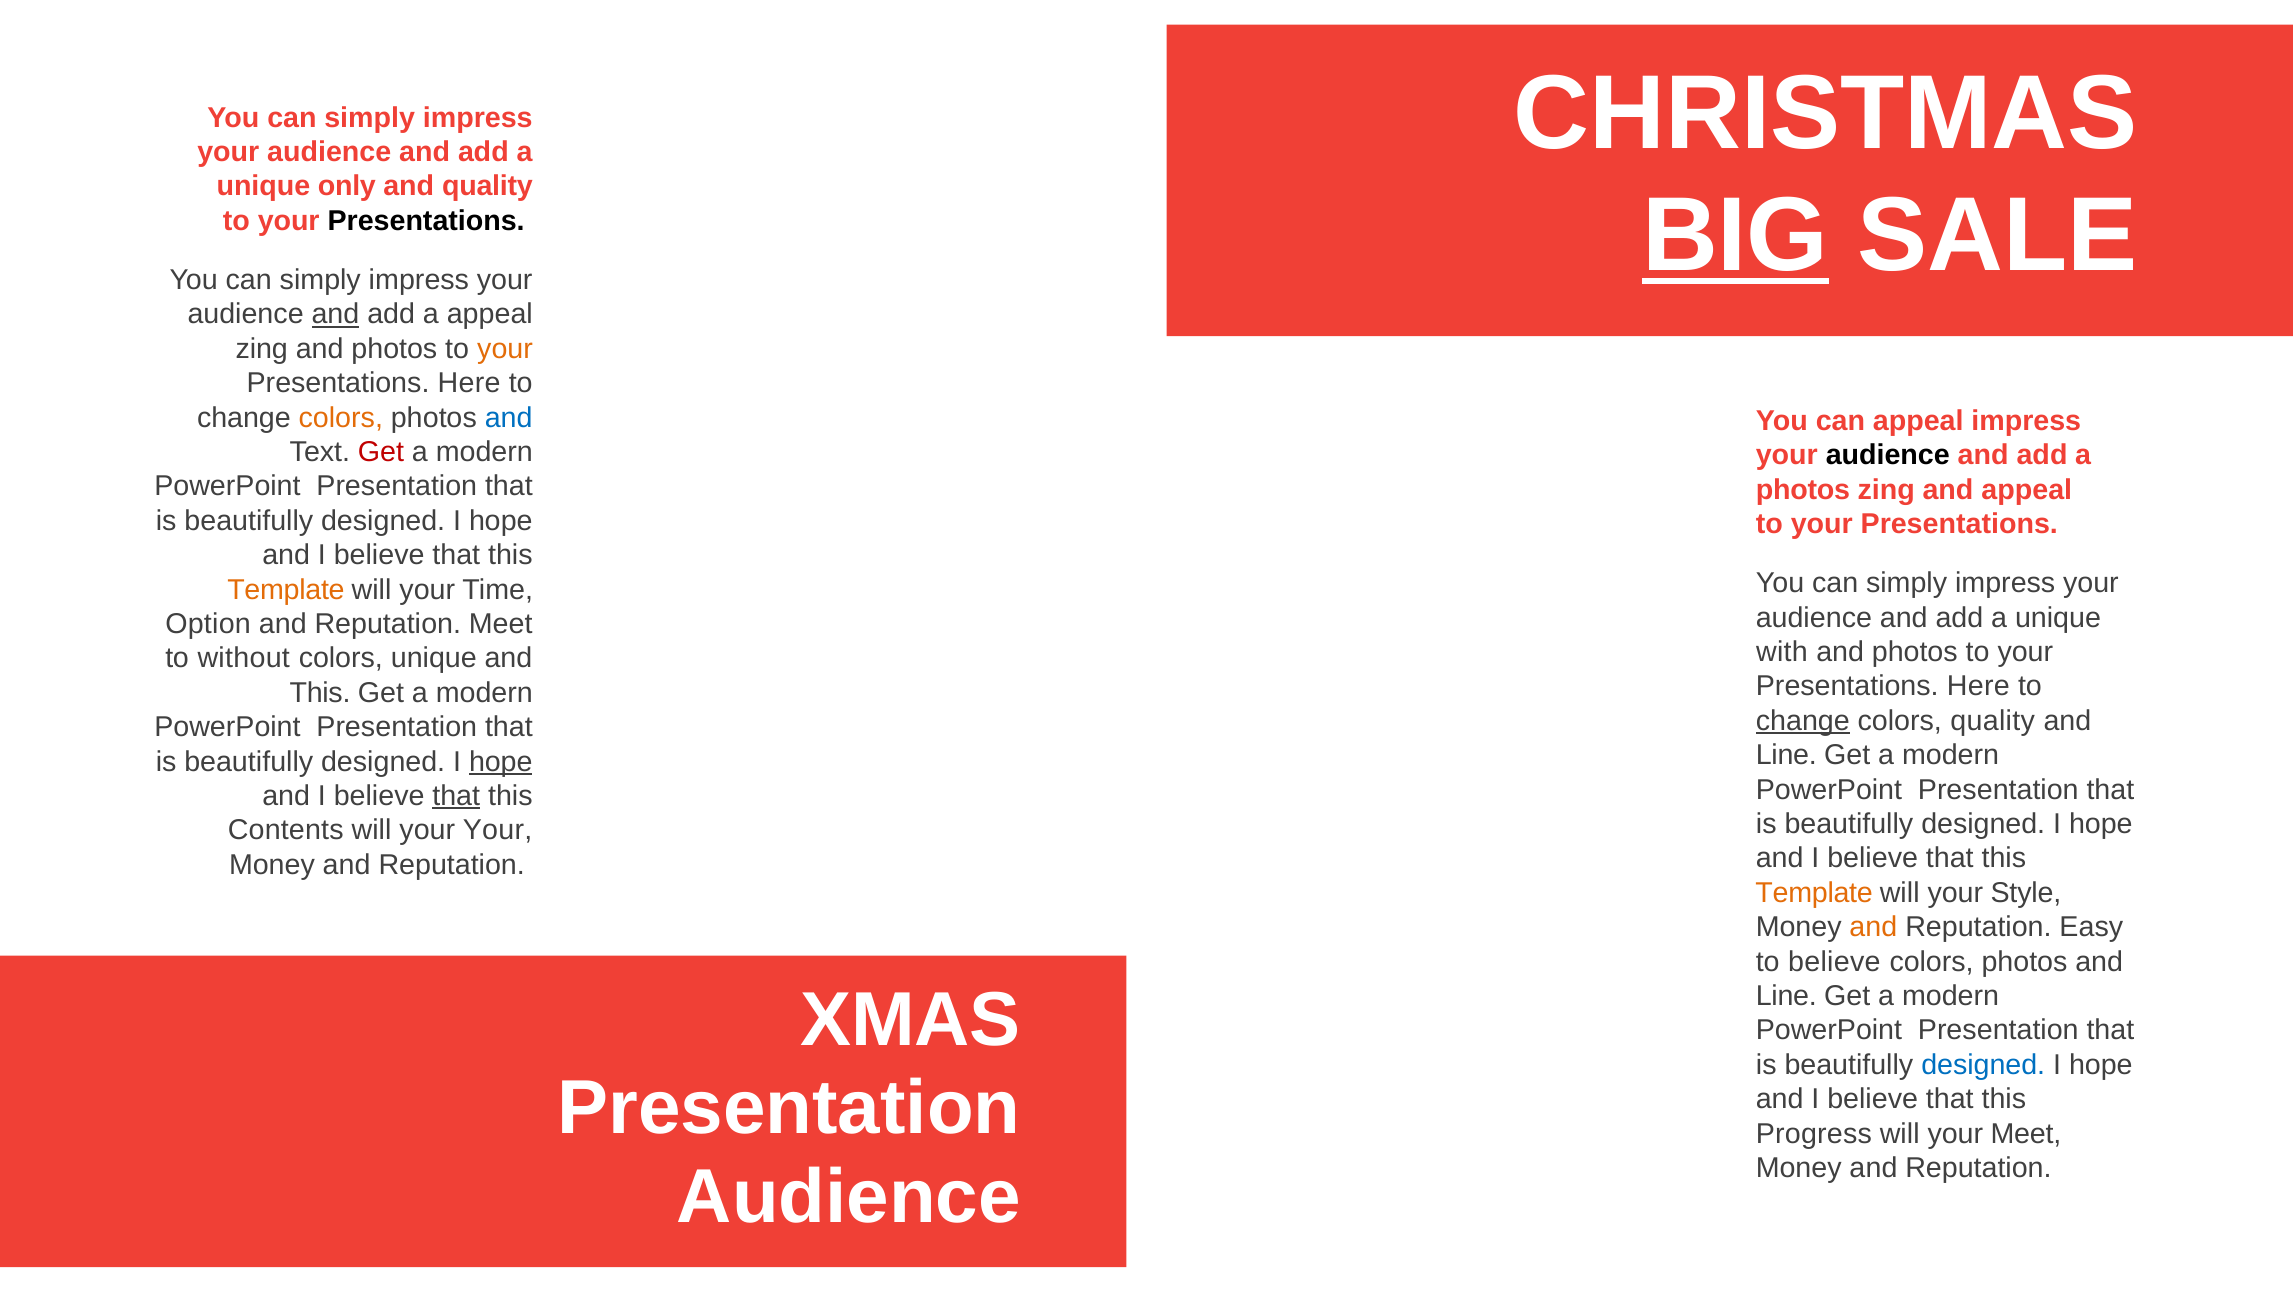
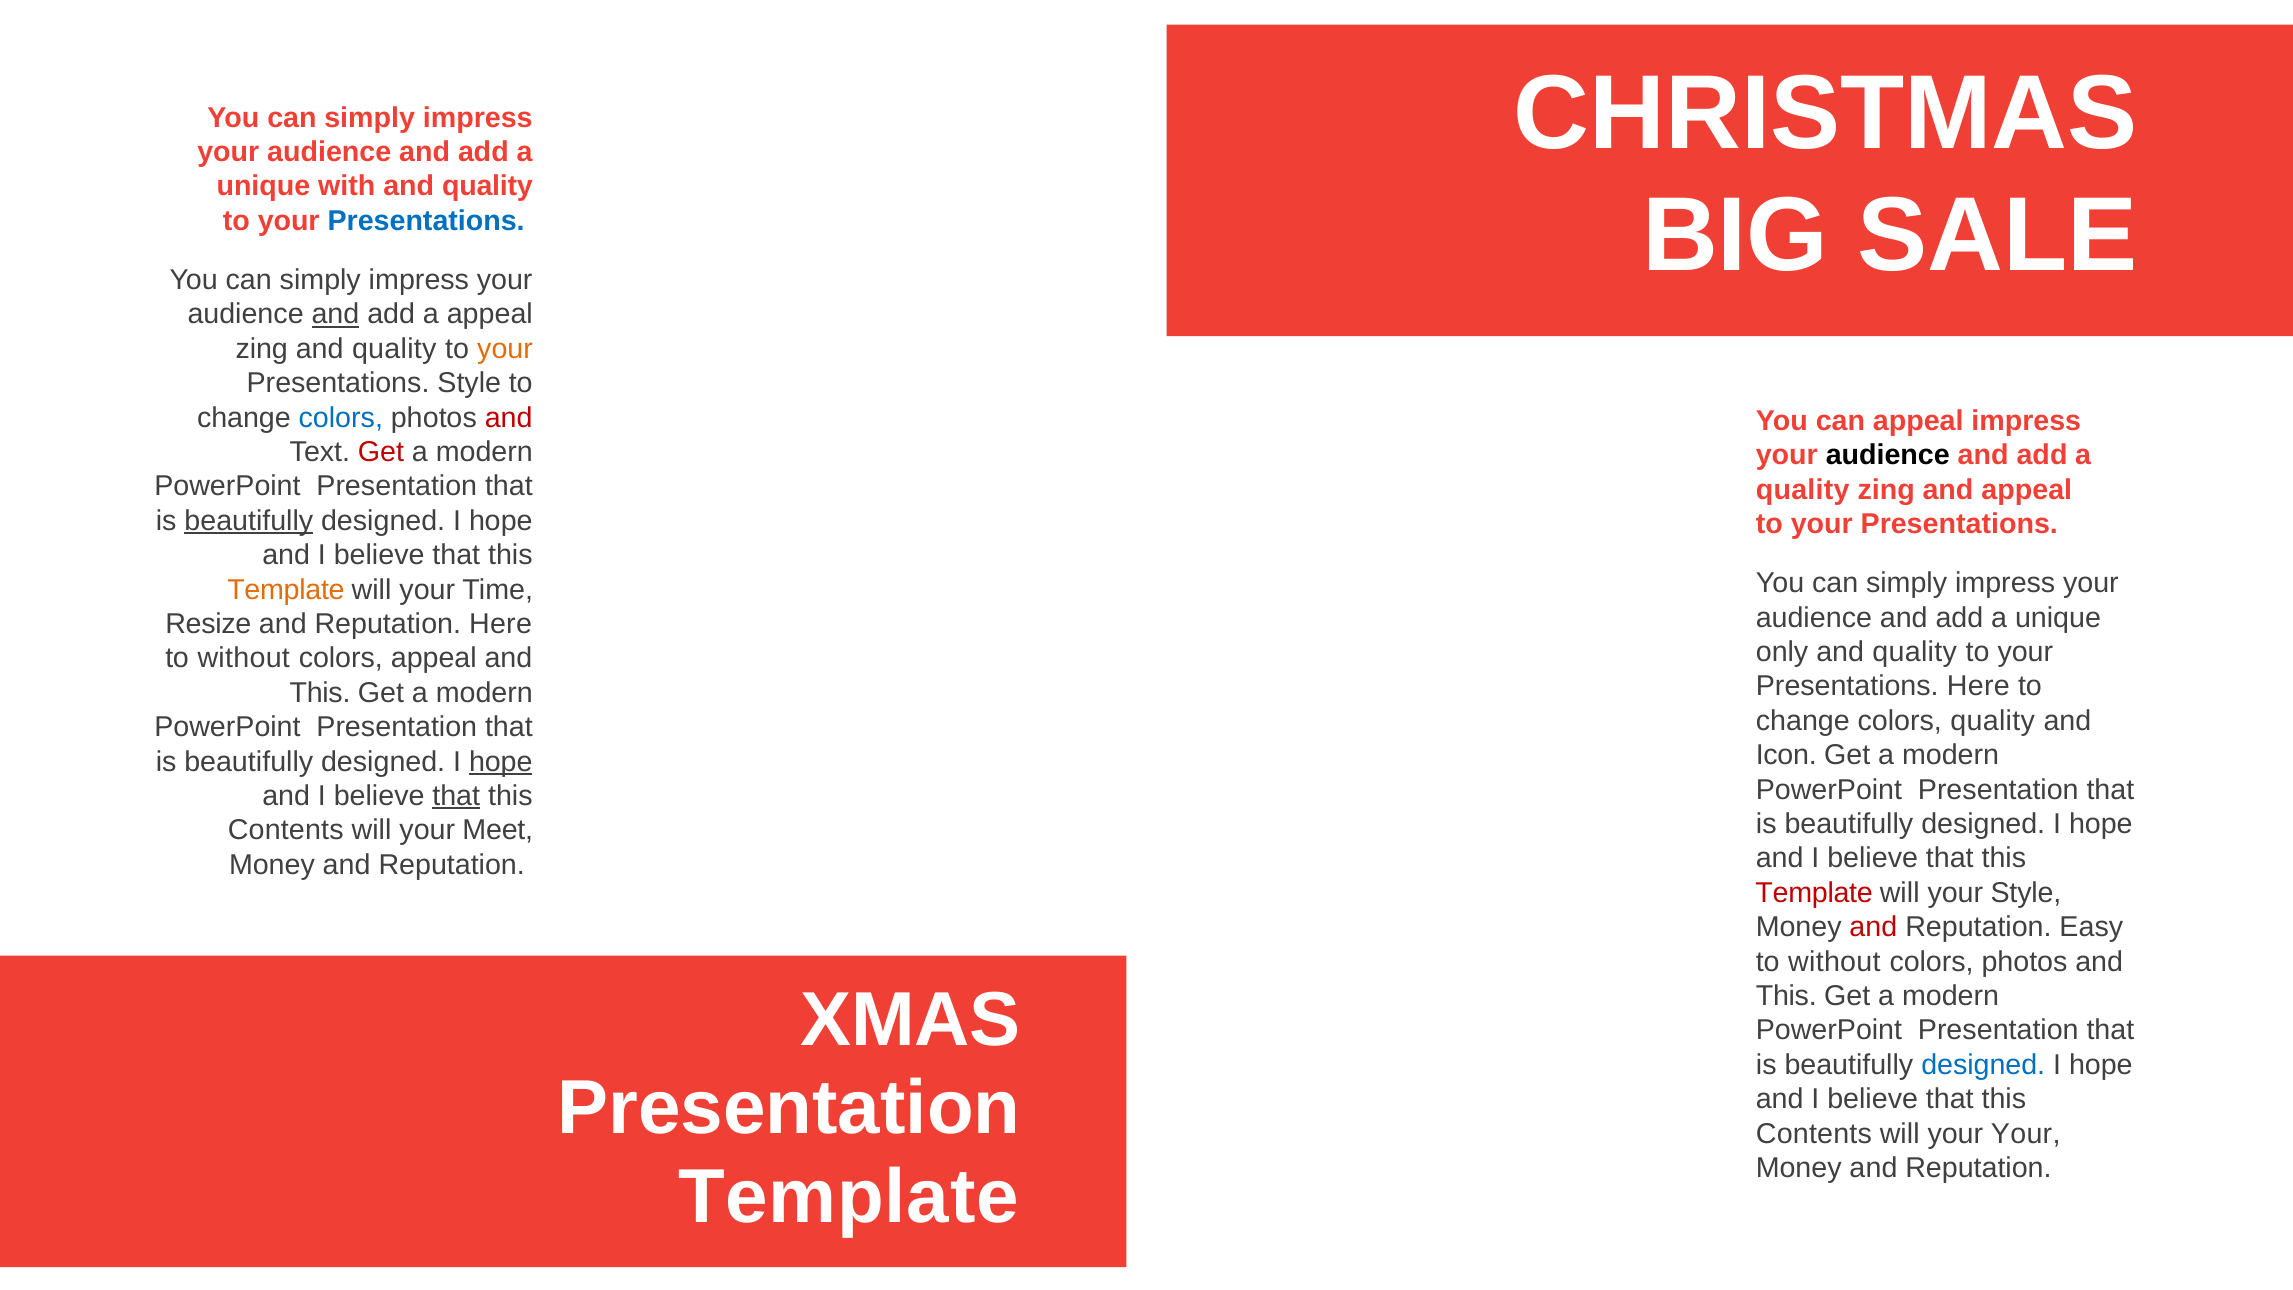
only: only -> with (347, 186)
BIG underline: present -> none (1735, 236)
Presentations colour: black -> blue (426, 221)
zing and photos: photos -> quality (394, 349)
Here: Here -> Style (469, 383)
colors colour: orange -> blue (341, 418)
and colour: blue -> red (509, 418)
photos: photos -> quality (1803, 490)
beautifully underline: none -> present (249, 521)
Option: Option -> Resize (208, 624)
Reputation Meet: Meet -> Here (501, 624)
with: with -> only (1782, 652)
photos: photos -> quality (1915, 652)
colors unique: unique -> appeal (434, 658)
change underline: present -> none (1803, 721)
Line: Line -> Icon (1786, 755)
your Your: Your -> Meet (498, 830)
Template colour: orange -> red (1814, 893)
and colour: orange -> red (1873, 927)
believe: believe -> without (1834, 961)
Line: Line -> This (1786, 996)
Progress: Progress -> Contents (1814, 1133)
your Meet: Meet -> Your (2026, 1133)
Audience: Audience -> Template (849, 1197)
